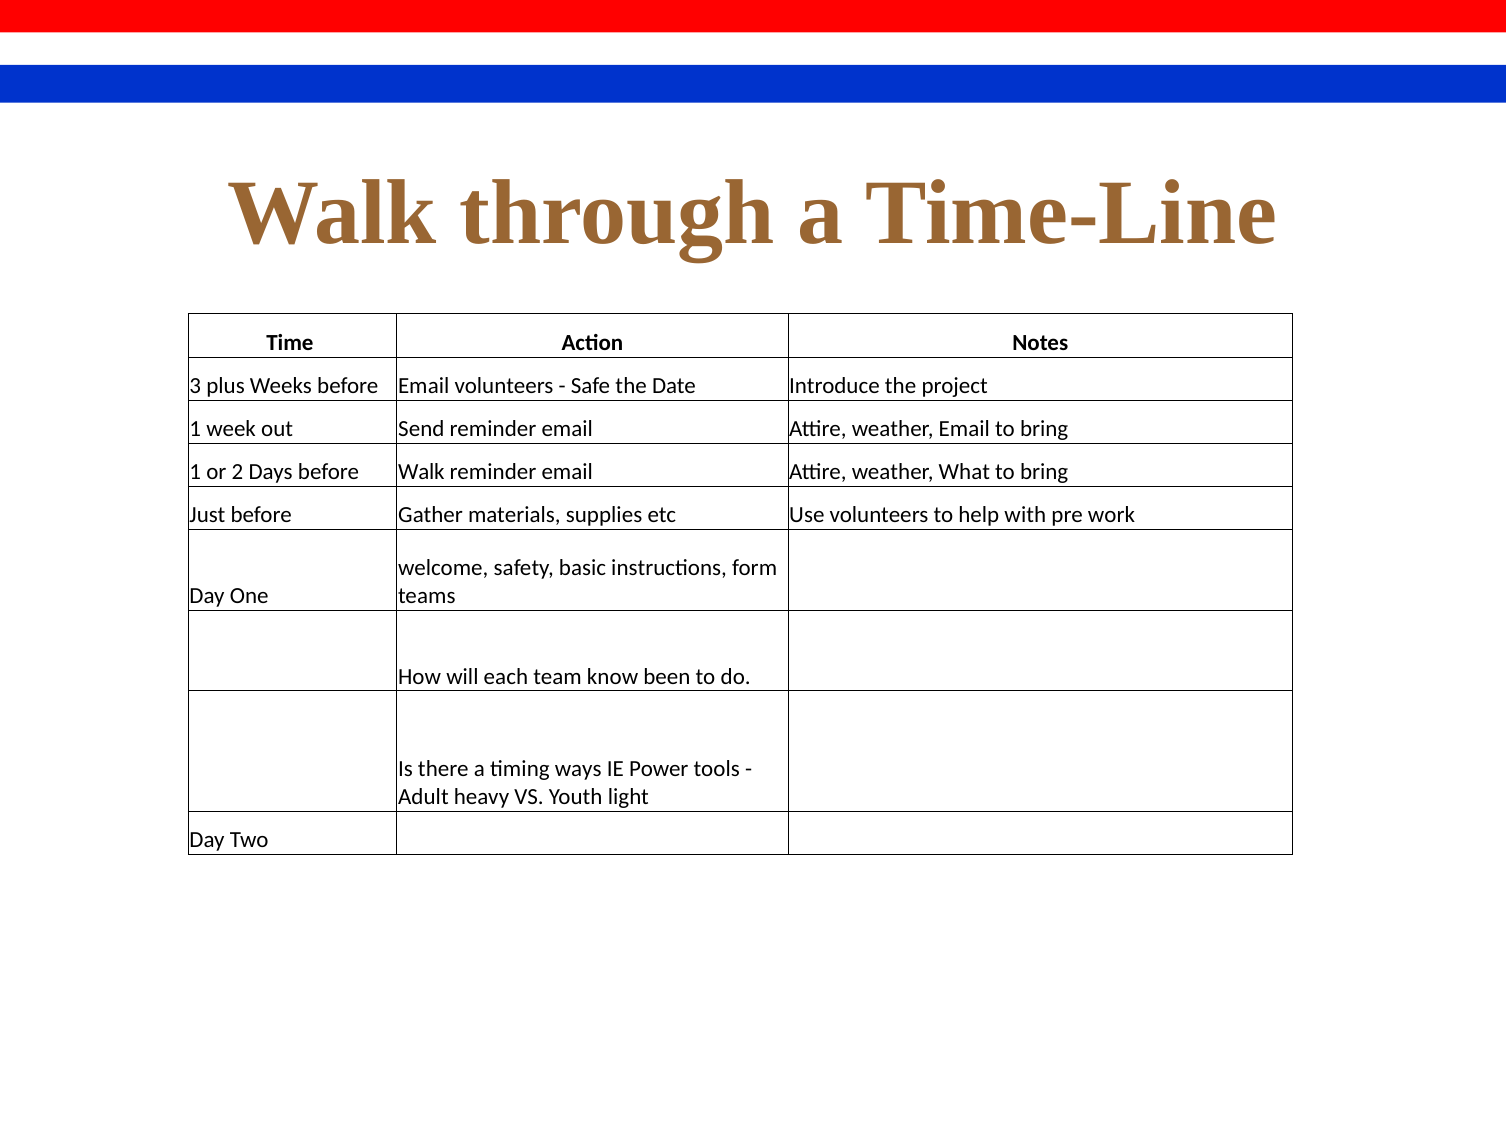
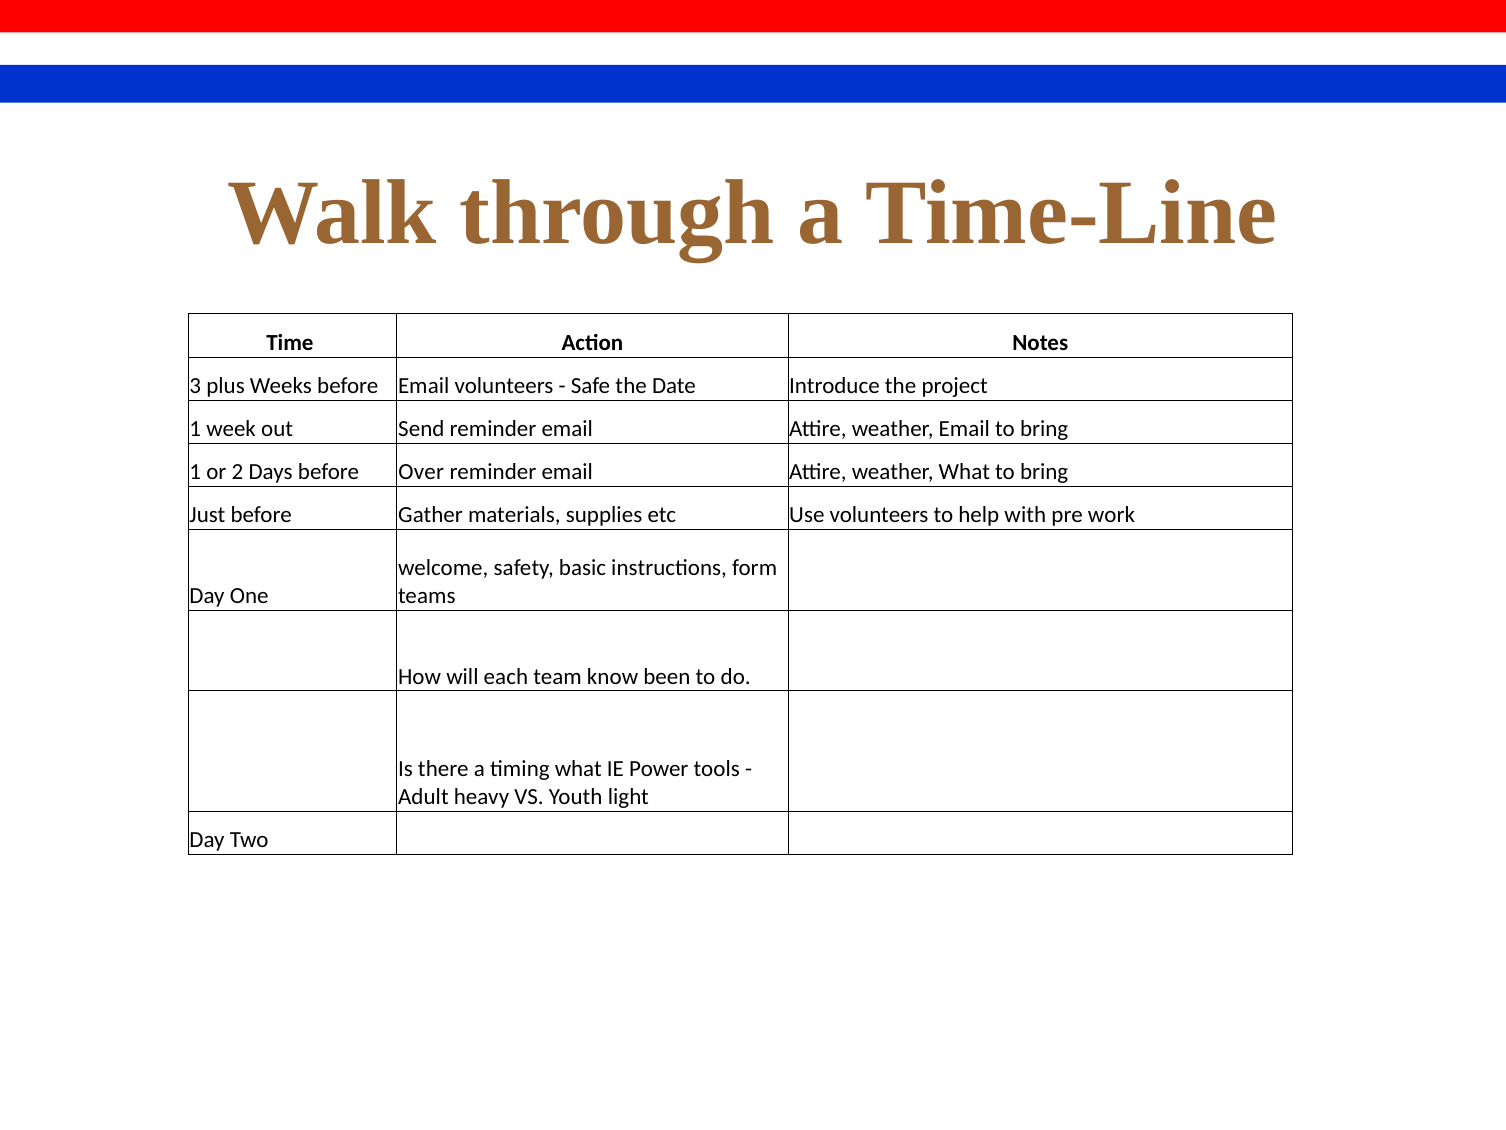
before Walk: Walk -> Over (421, 472)
timing ways: ways -> what (578, 768)
